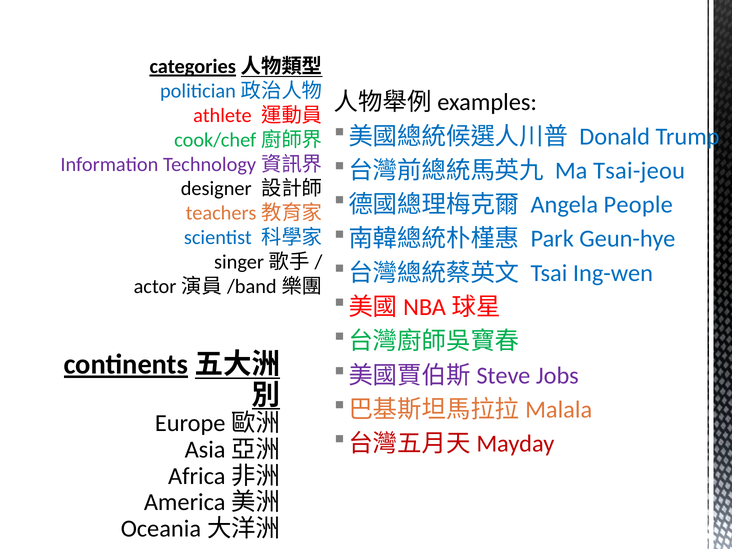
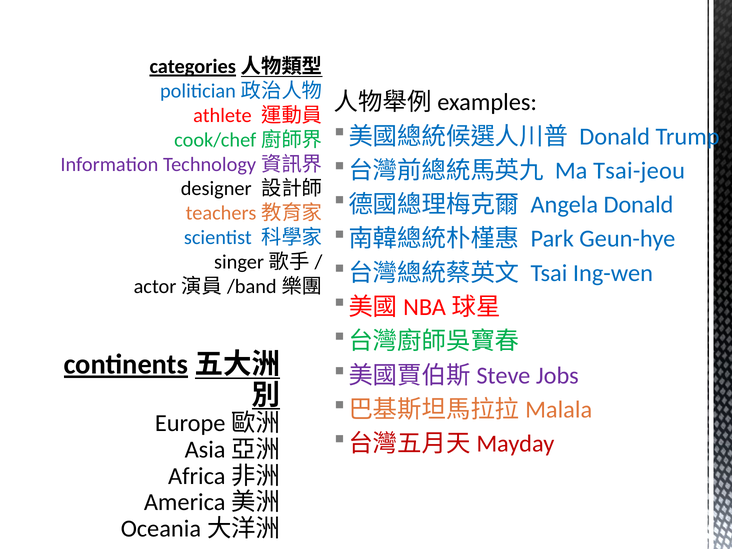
Angela People: People -> Donald (638, 205)
